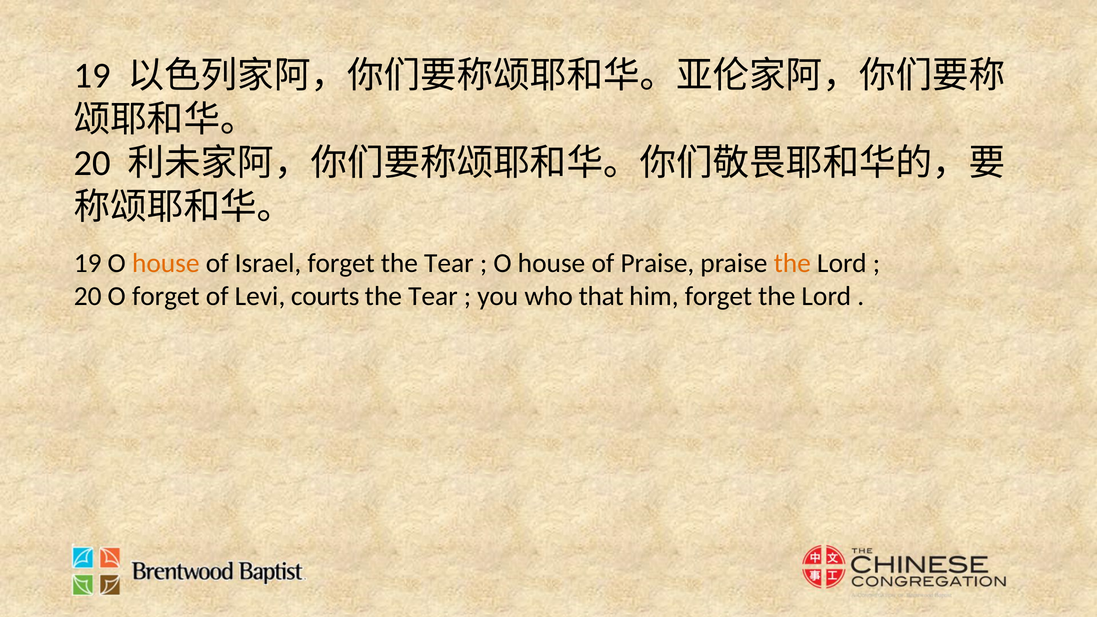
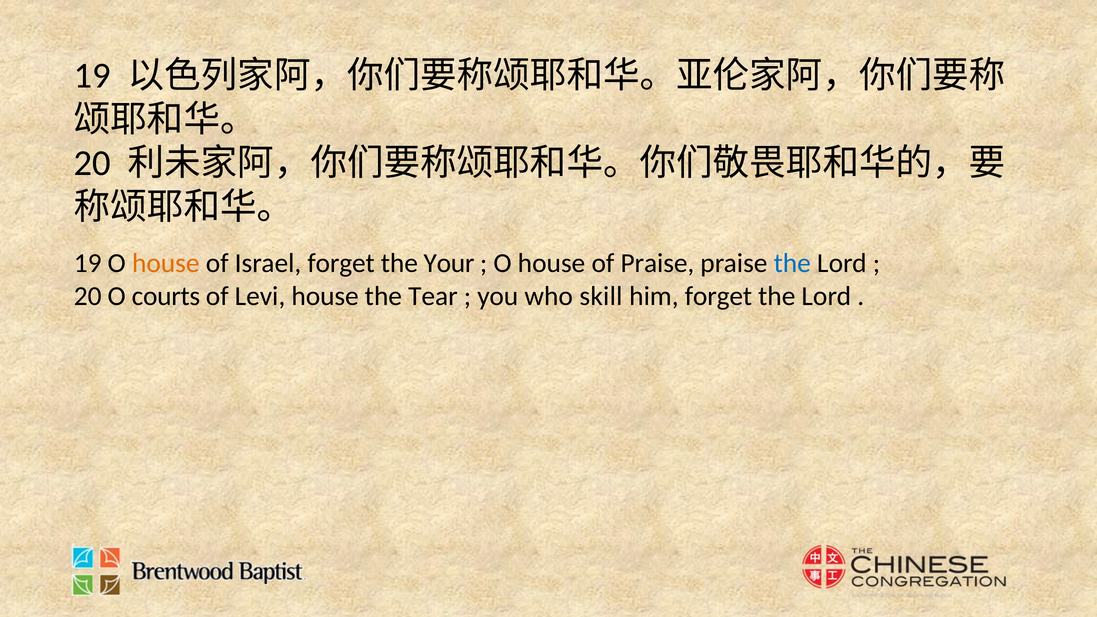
Tear: Tear -> Your (449, 263)
the colour: orange -> blue (792, 263)
O forget: forget -> courts (166, 296)
Levi courts: courts -> house (325, 296)
that: that -> skill (601, 296)
